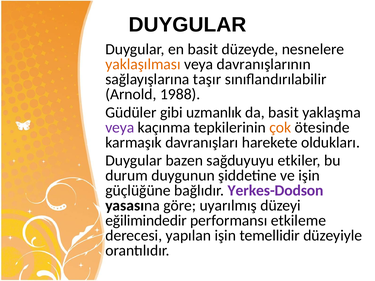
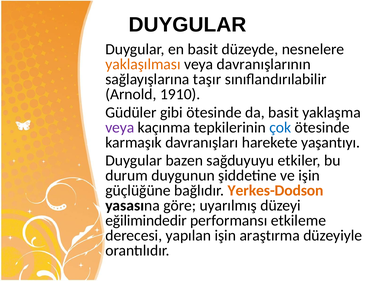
1988: 1988 -> 1910 (180, 94)
gibi uzmanlık: uzmanlık -> ötesinde (214, 112)
çok colour: orange -> blue (280, 127)
oldukları: oldukları -> yaşantıyı (331, 142)
Yerkes-Dodson colour: purple -> orange (276, 191)
temellidir: temellidir -> araştırma (270, 236)
